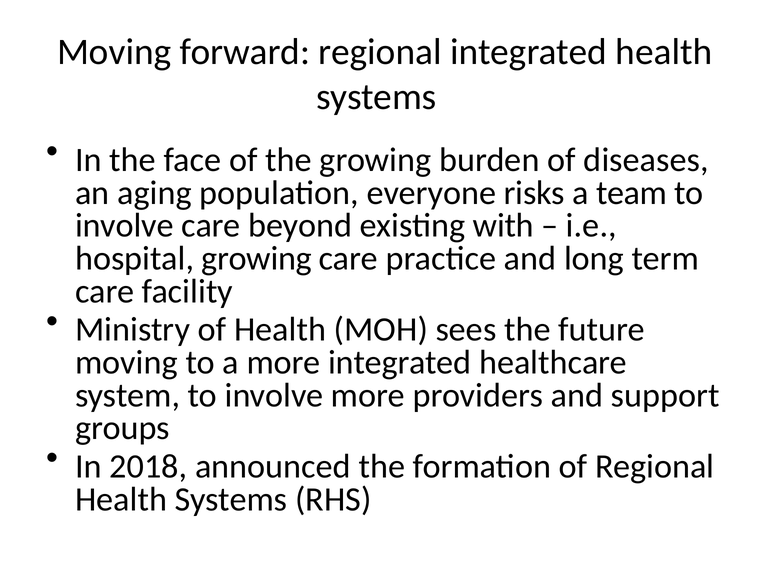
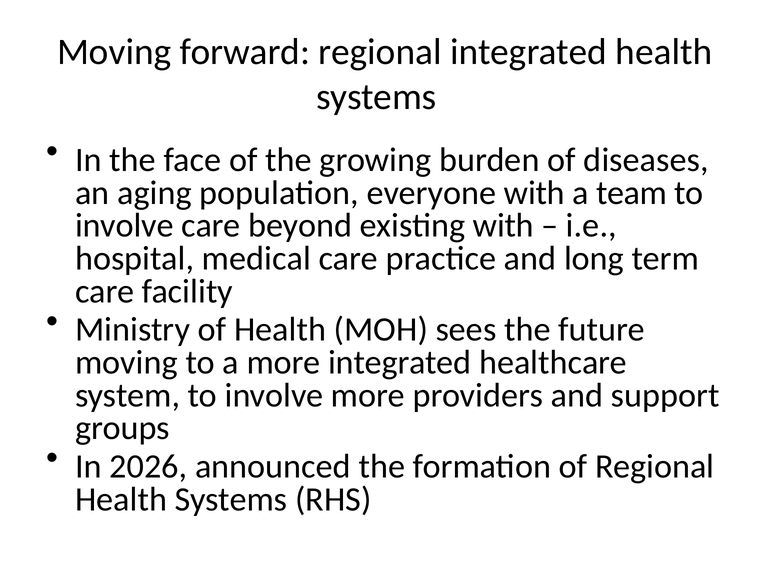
everyone risks: risks -> with (534, 193)
hospital growing: growing -> medical (256, 259)
2018: 2018 -> 2026 (148, 467)
